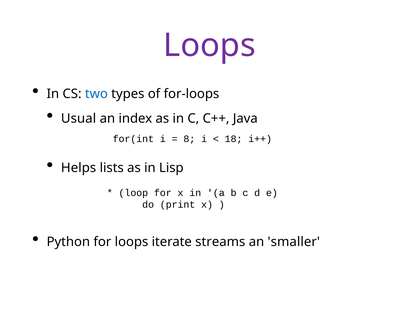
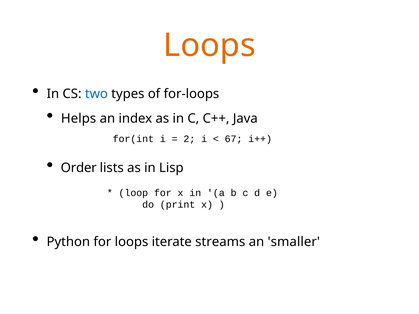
Loops colour: purple -> orange (209, 45)
Usual: Usual -> Helps (79, 119)
8: 8 -> 2 (189, 139)
18: 18 -> 67 (234, 139)
Helps: Helps -> Order (79, 168)
